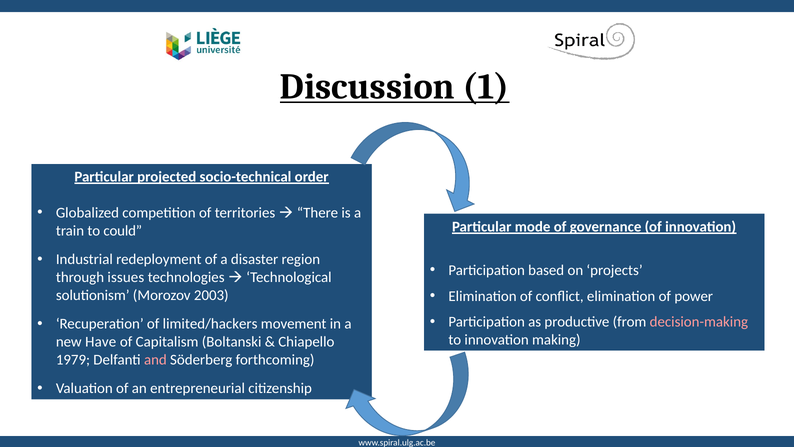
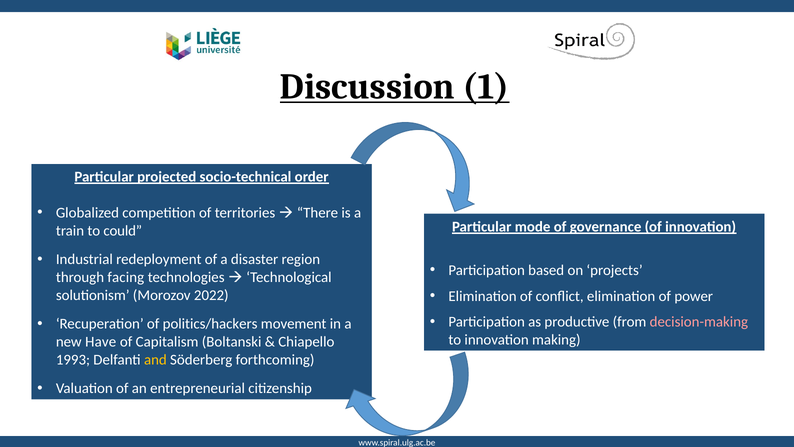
issues: issues -> facing (126, 277)
2003: 2003 -> 2022 (211, 295)
limited/hackers: limited/hackers -> politics/hackers (210, 324)
1979: 1979 -> 1993 (73, 359)
and colour: pink -> yellow (155, 359)
